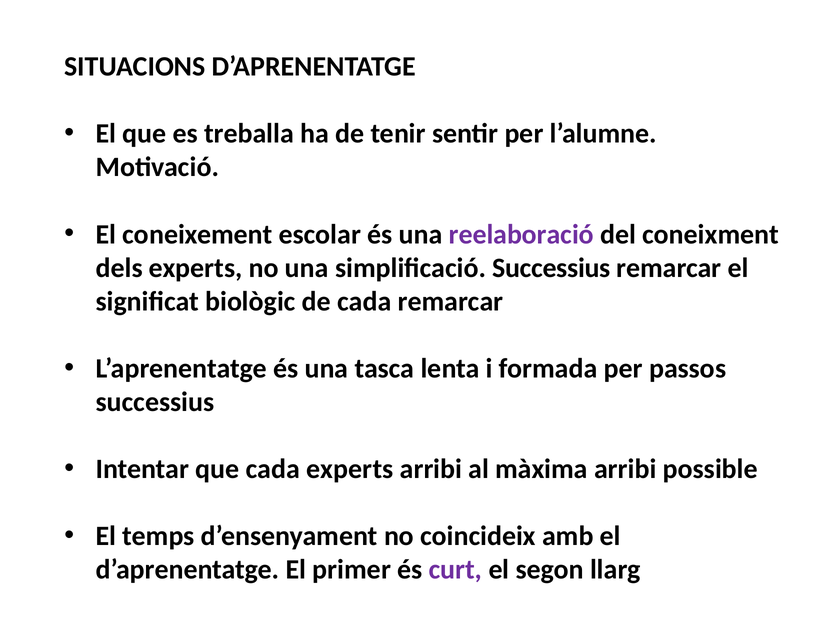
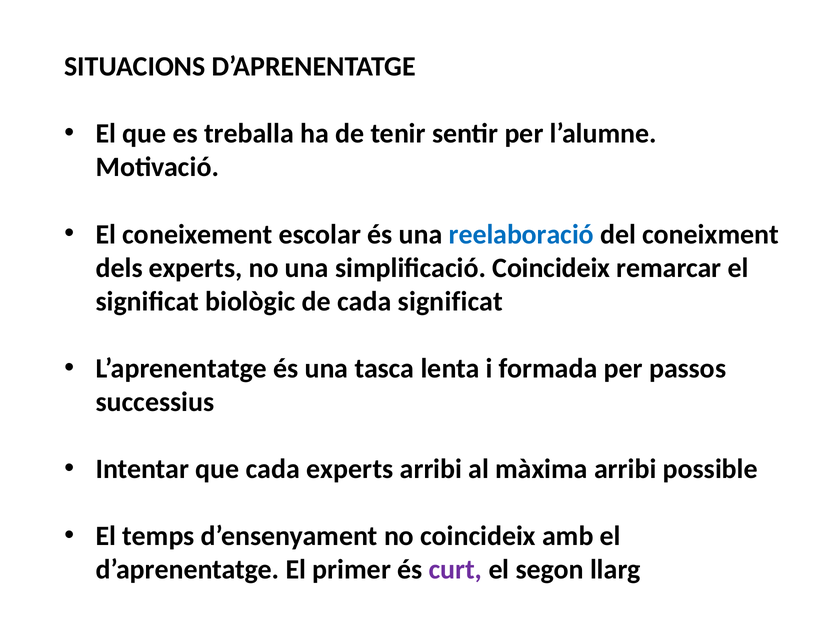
reelaboració colour: purple -> blue (521, 234)
simplificació Successius: Successius -> Coincideix (551, 268)
cada remarcar: remarcar -> significat (450, 301)
